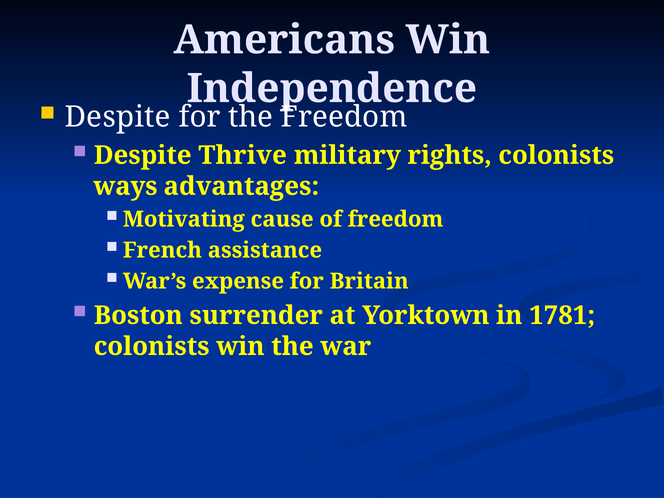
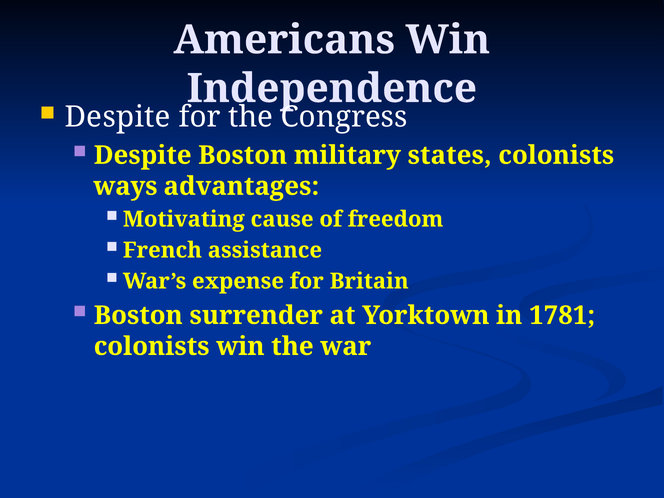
the Freedom: Freedom -> Congress (344, 117)
Despite Thrive: Thrive -> Boston (243, 155)
rights: rights -> states (450, 155)
